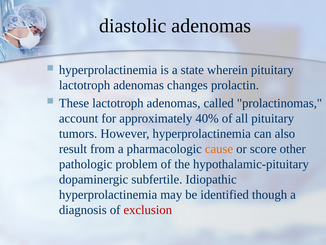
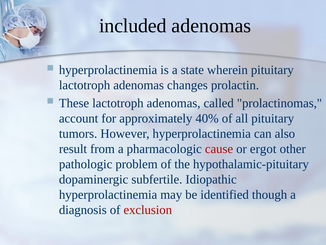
diastolic: diastolic -> included (133, 26)
cause colour: orange -> red (219, 149)
score: score -> ergot (263, 149)
